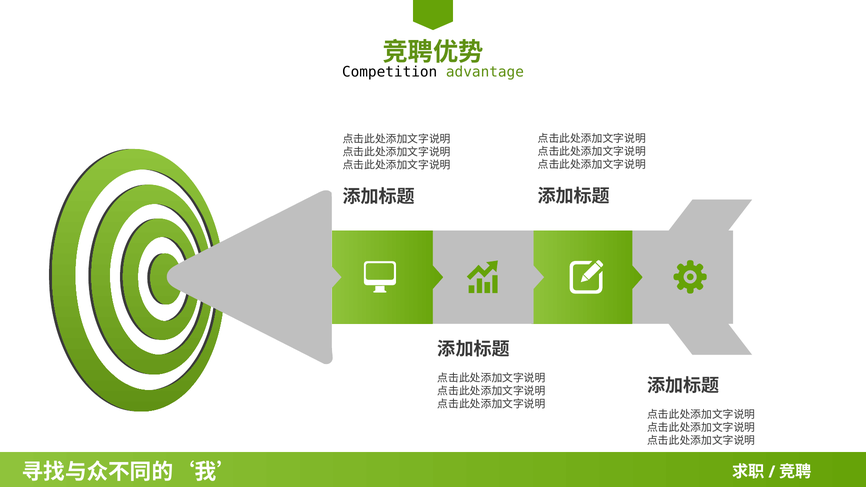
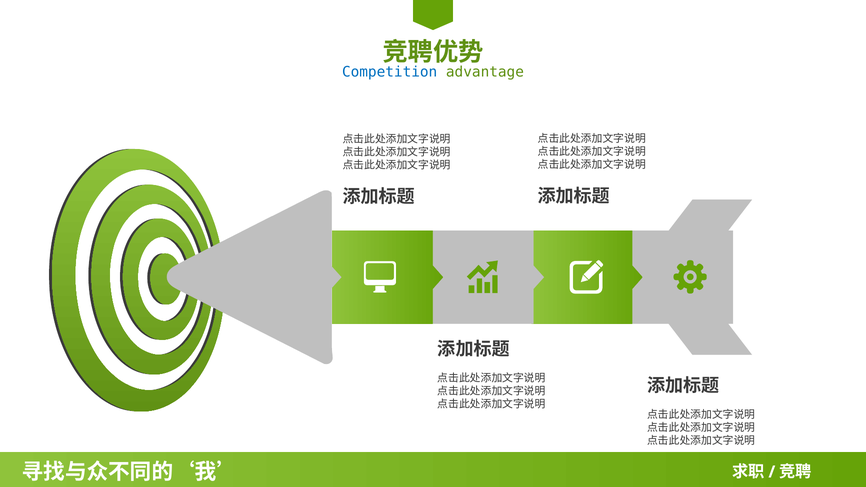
Competition colour: black -> blue (390, 72)
